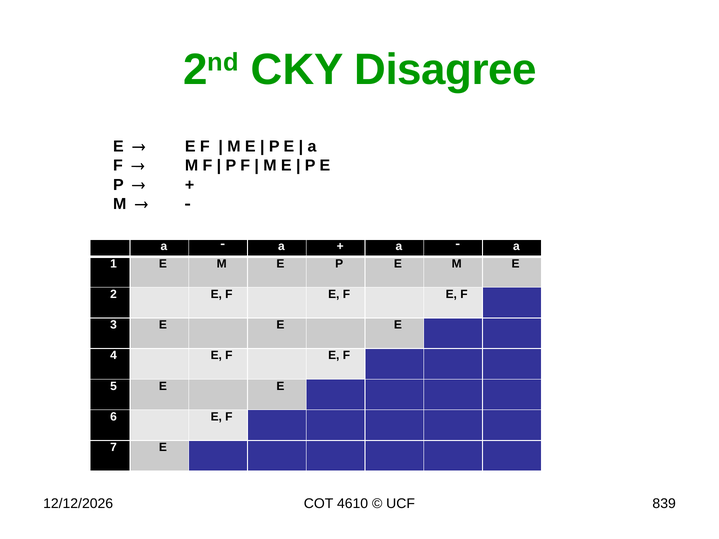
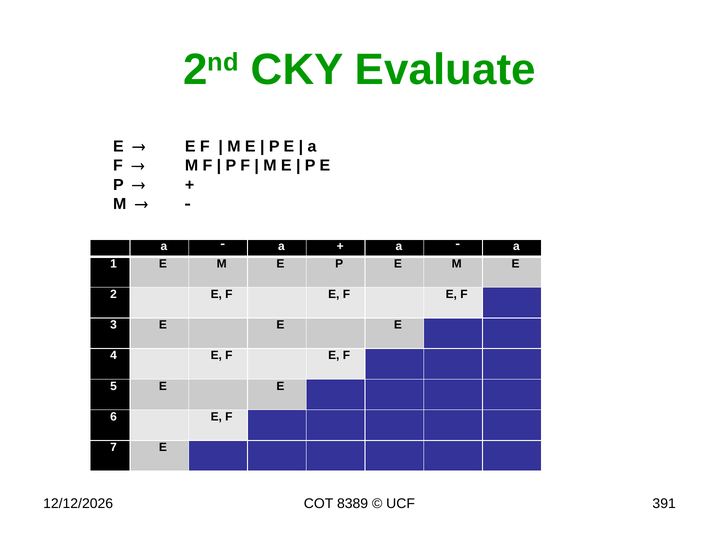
Disagree: Disagree -> Evaluate (445, 70)
4610: 4610 -> 8389 (353, 504)
839: 839 -> 391 (664, 504)
